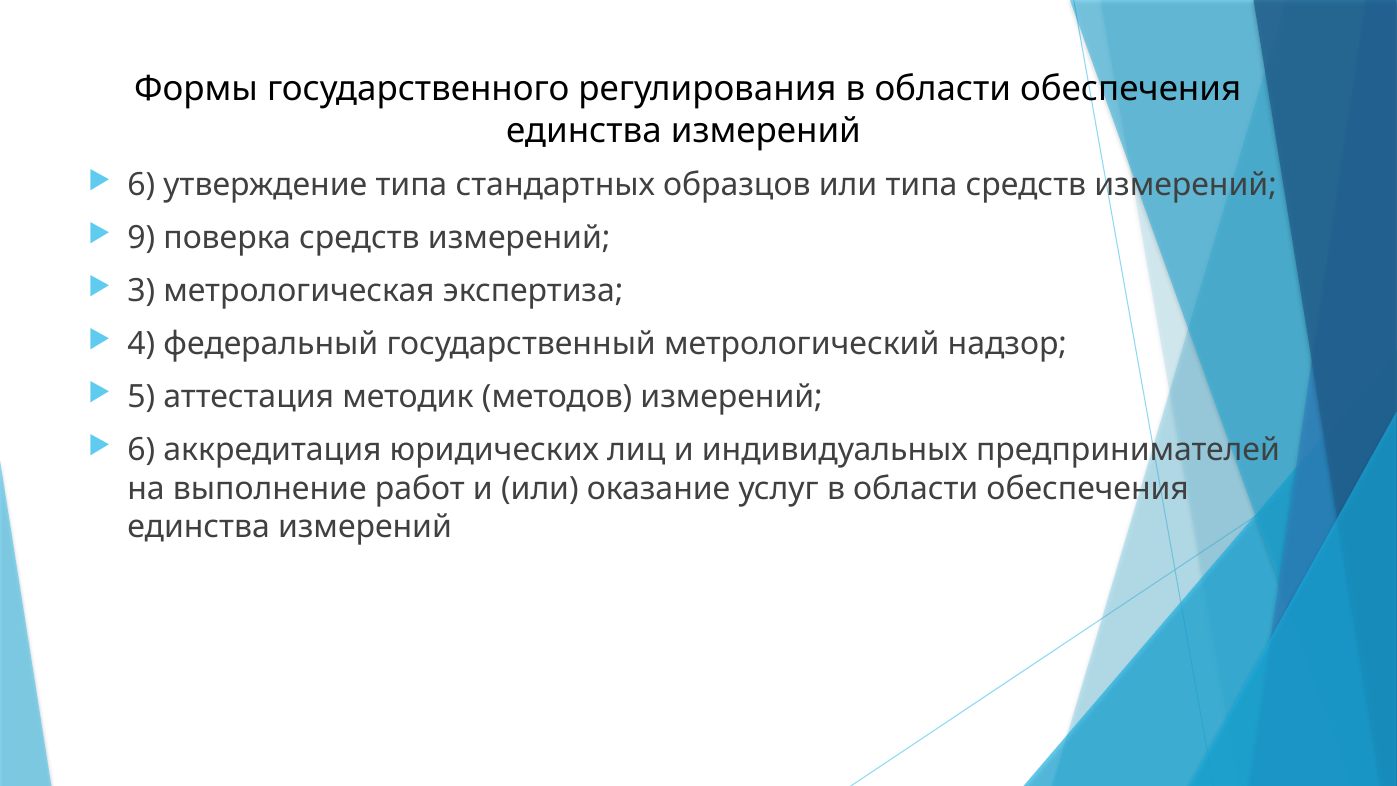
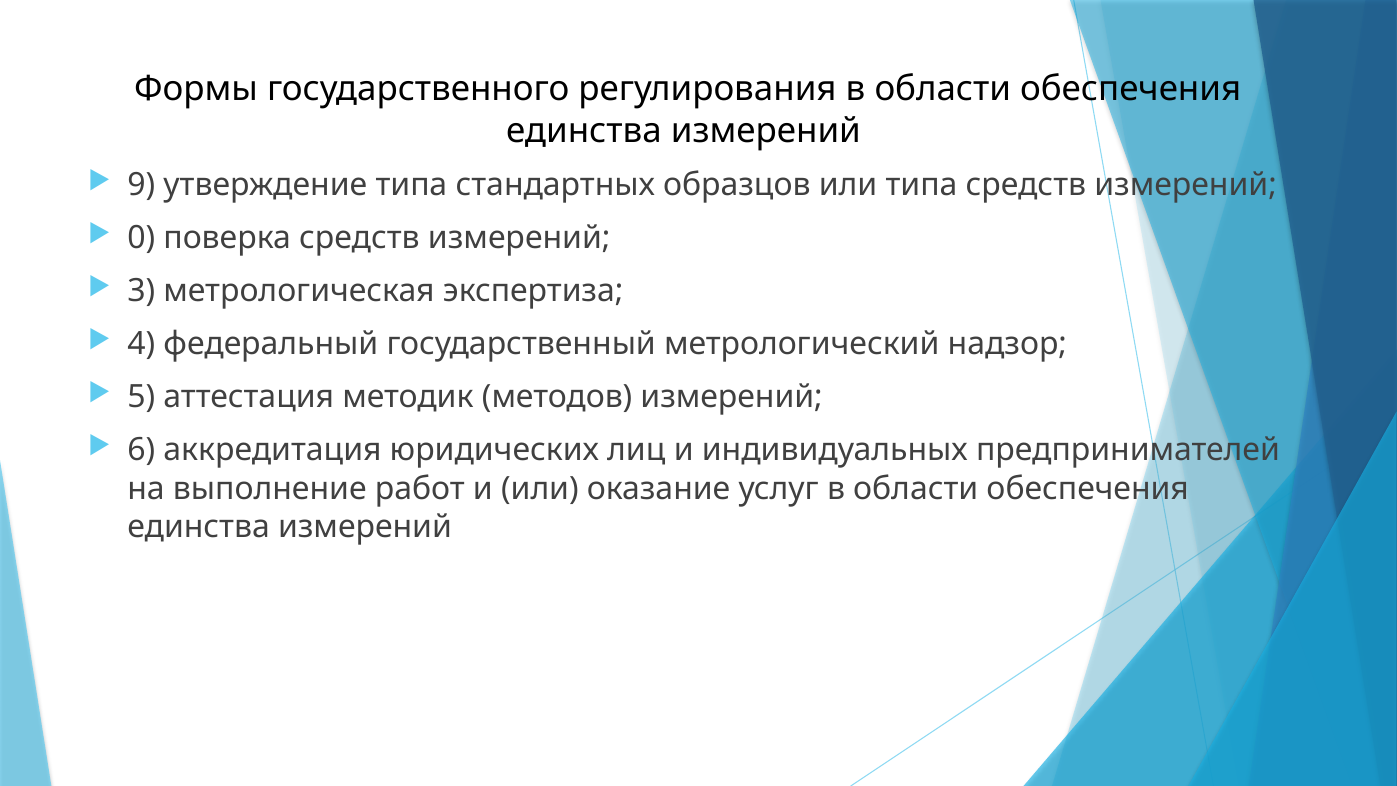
6: 6 -> 9 (141, 185)
9: 9 -> 0 (141, 238)
